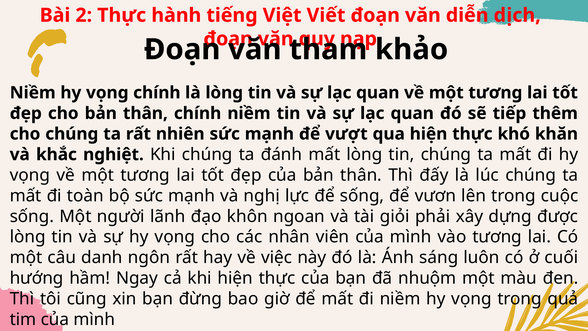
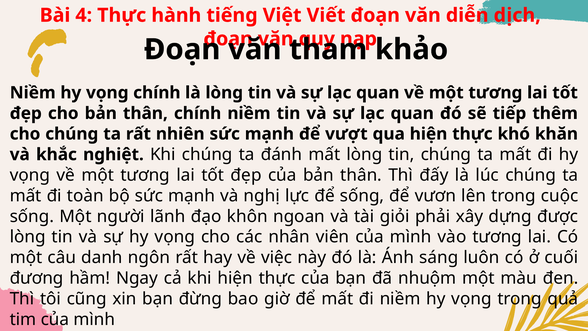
2: 2 -> 4 (84, 15)
hướng: hướng -> đương (37, 278)
